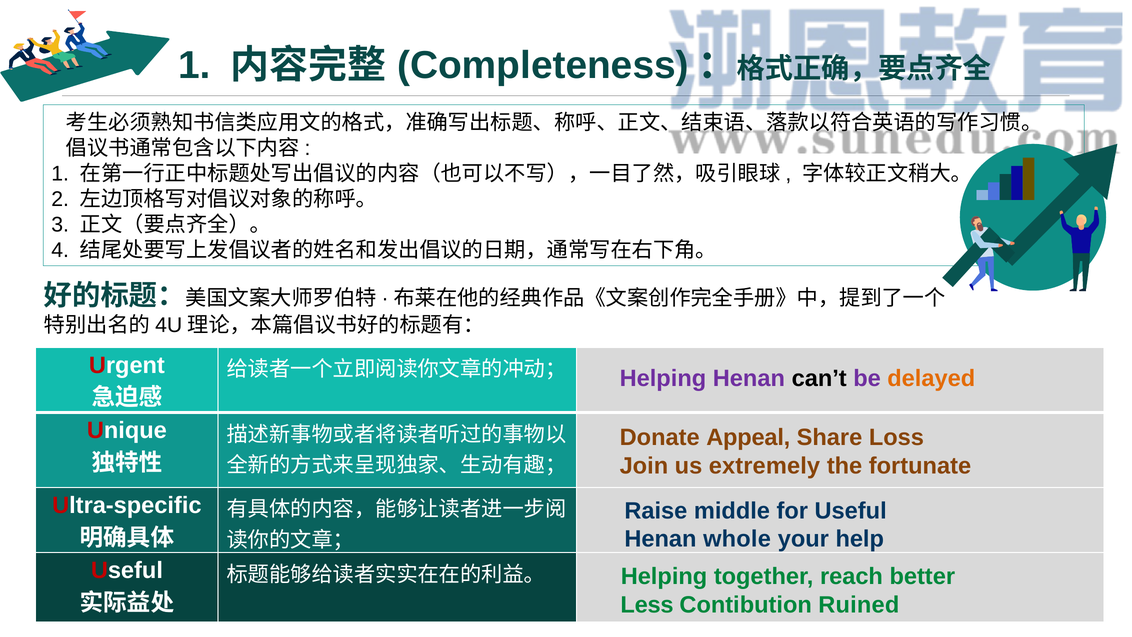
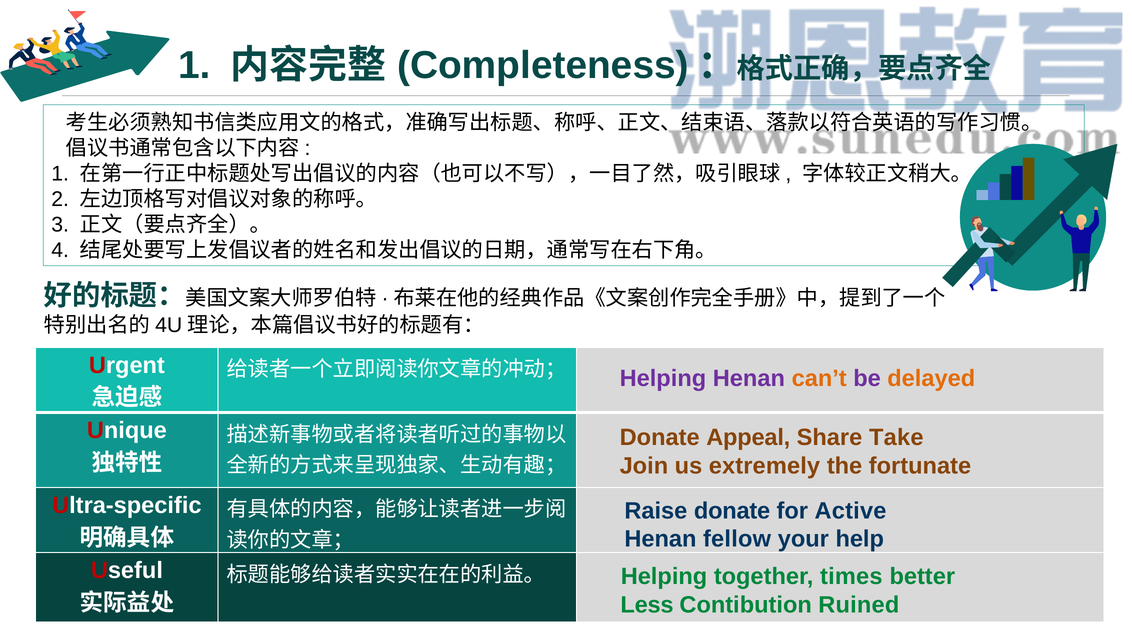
can’t colour: black -> orange (819, 378)
Loss: Loss -> Take (896, 437)
Raise middle: middle -> donate (732, 511)
for Useful: Useful -> Active (850, 511)
whole: whole -> fellow (737, 539)
reach: reach -> times (851, 576)
